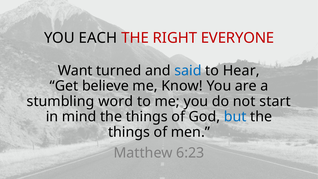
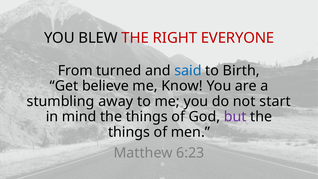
EACH: EACH -> BLEW (98, 38)
Want: Want -> From (75, 71)
Hear: Hear -> Birth (241, 71)
word: word -> away (116, 101)
but colour: blue -> purple (235, 117)
